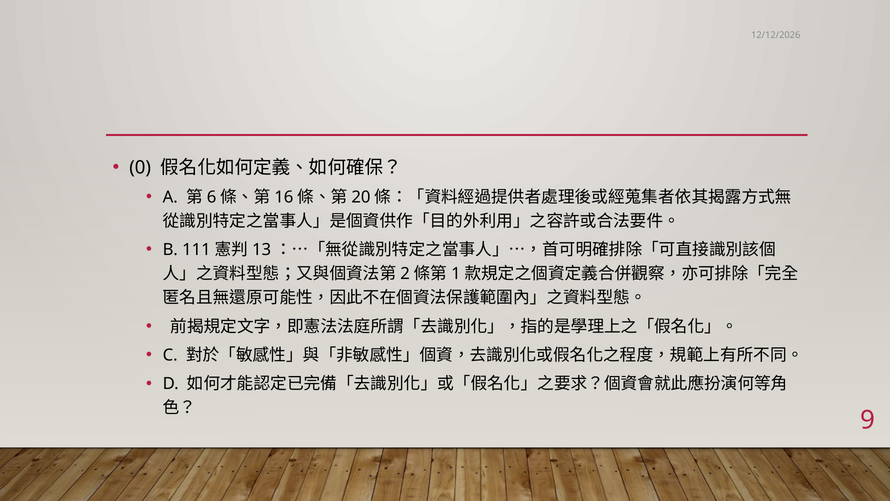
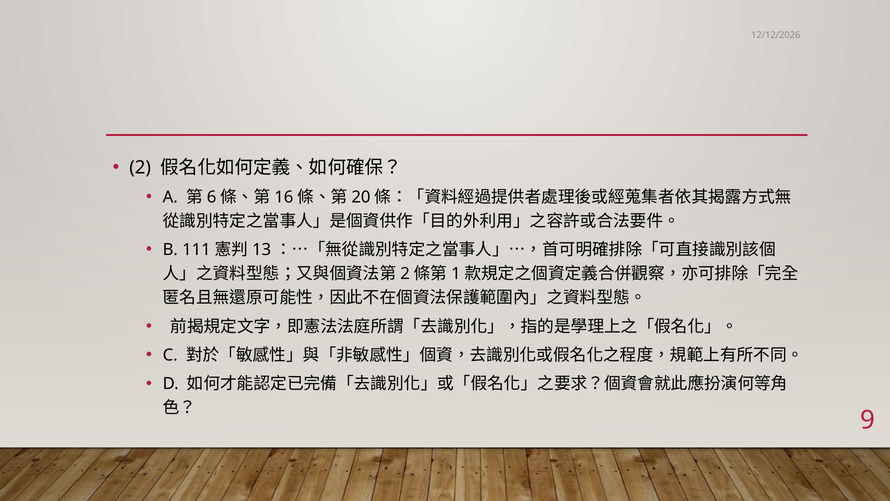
0: 0 -> 2 (140, 167)
